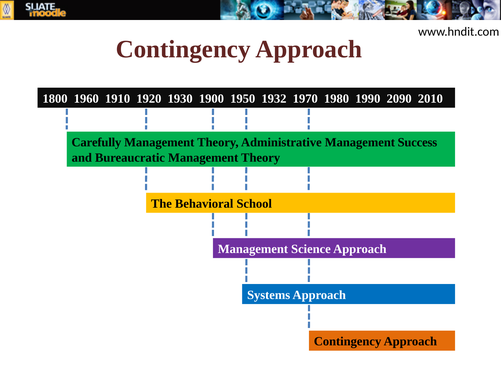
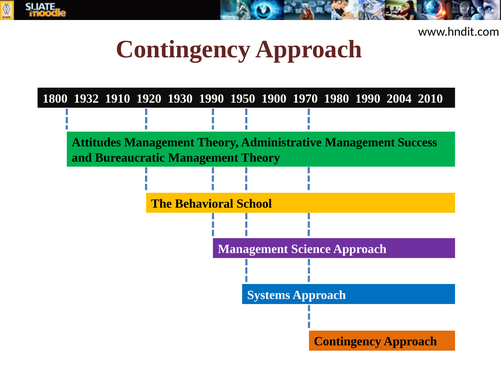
1960: 1960 -> 1932 (86, 99)
1930 1900: 1900 -> 1990 (211, 99)
1932: 1932 -> 1900 (274, 99)
2090: 2090 -> 2004 (399, 99)
Carefully: Carefully -> Attitudes (96, 142)
